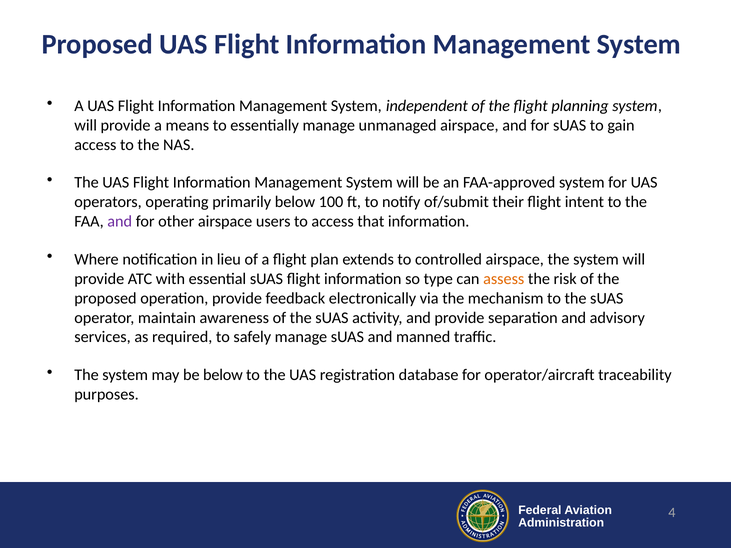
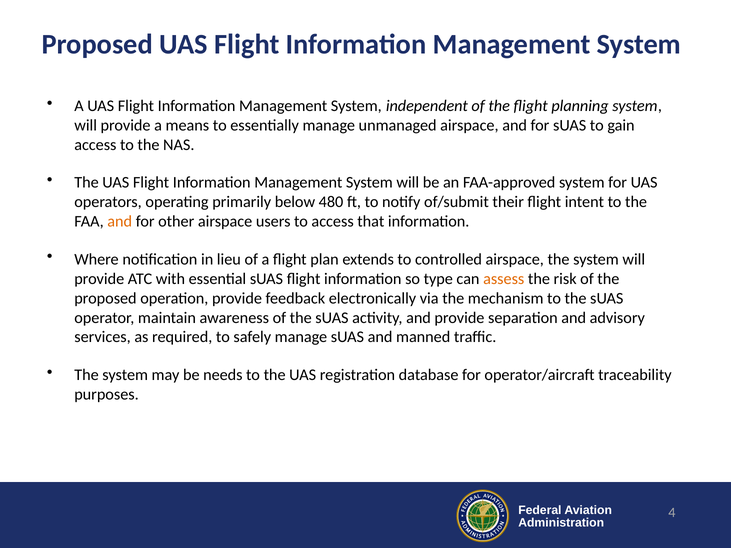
100: 100 -> 480 (331, 202)
and colour: purple -> orange (120, 222)
be below: below -> needs (223, 375)
